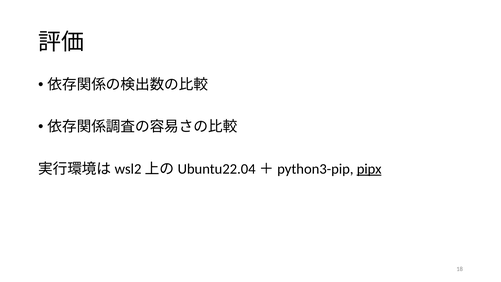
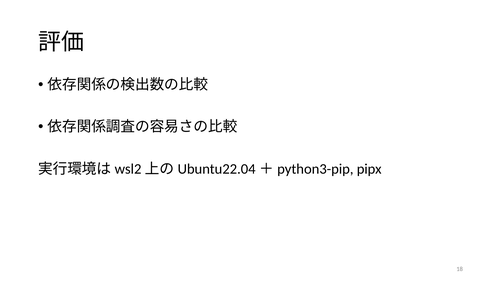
pipx underline: present -> none (369, 169)
